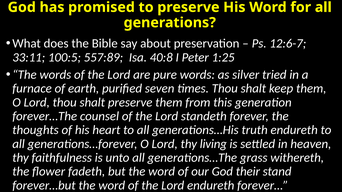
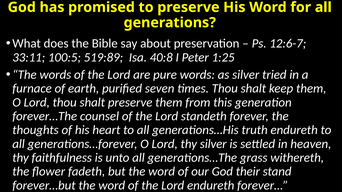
557:89: 557:89 -> 519:89 (103, 57)
thy living: living -> silver (213, 144)
